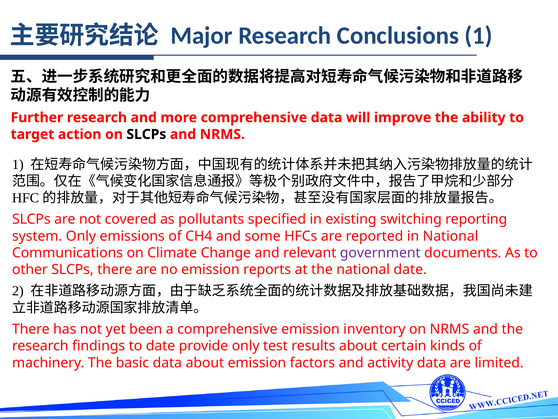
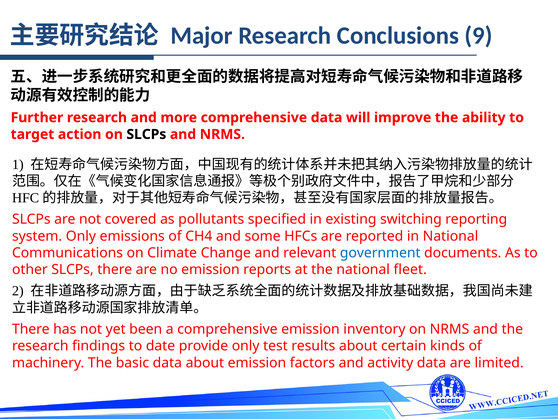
Conclusions 1: 1 -> 9 (479, 36)
government colour: purple -> blue (380, 253)
national date: date -> fleet (410, 269)
